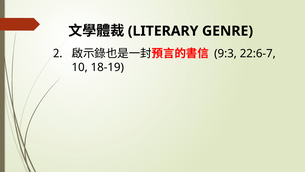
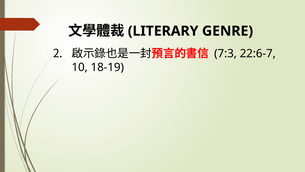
9:3: 9:3 -> 7:3 (225, 53)
